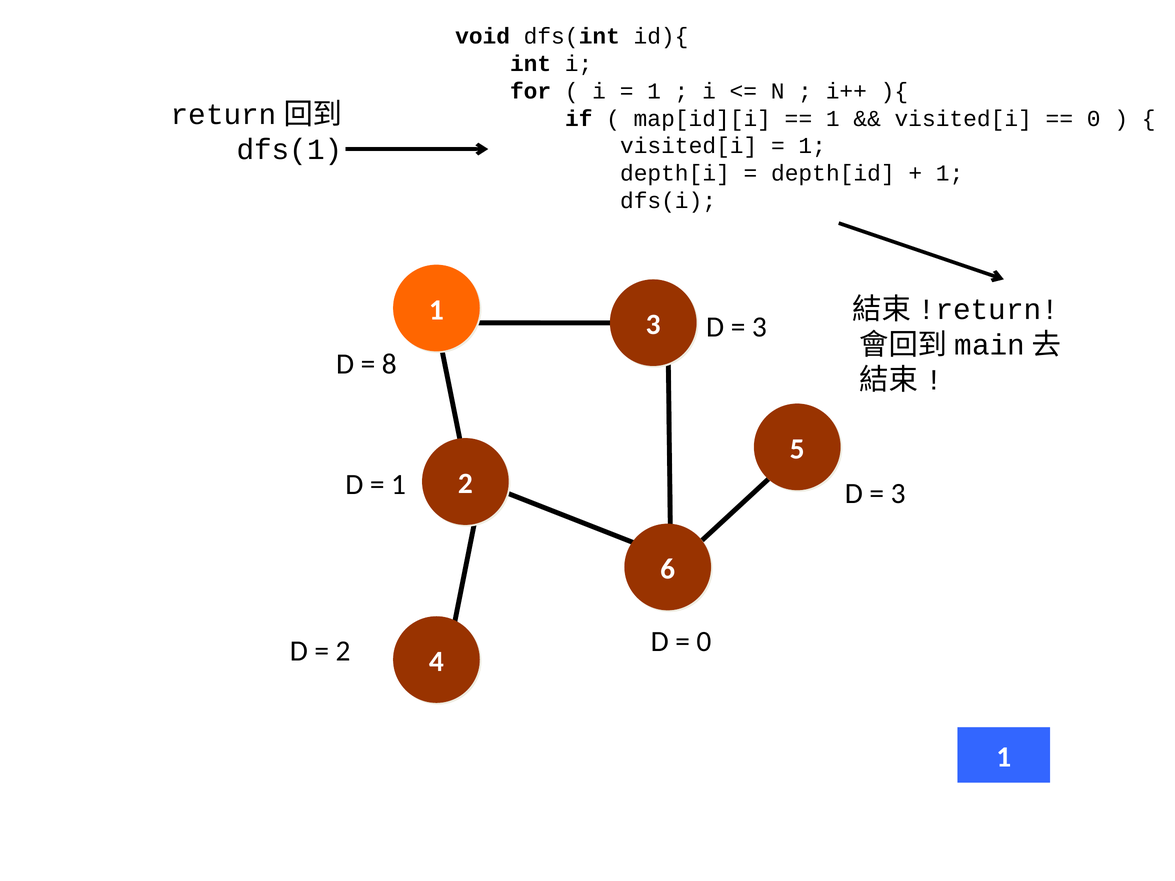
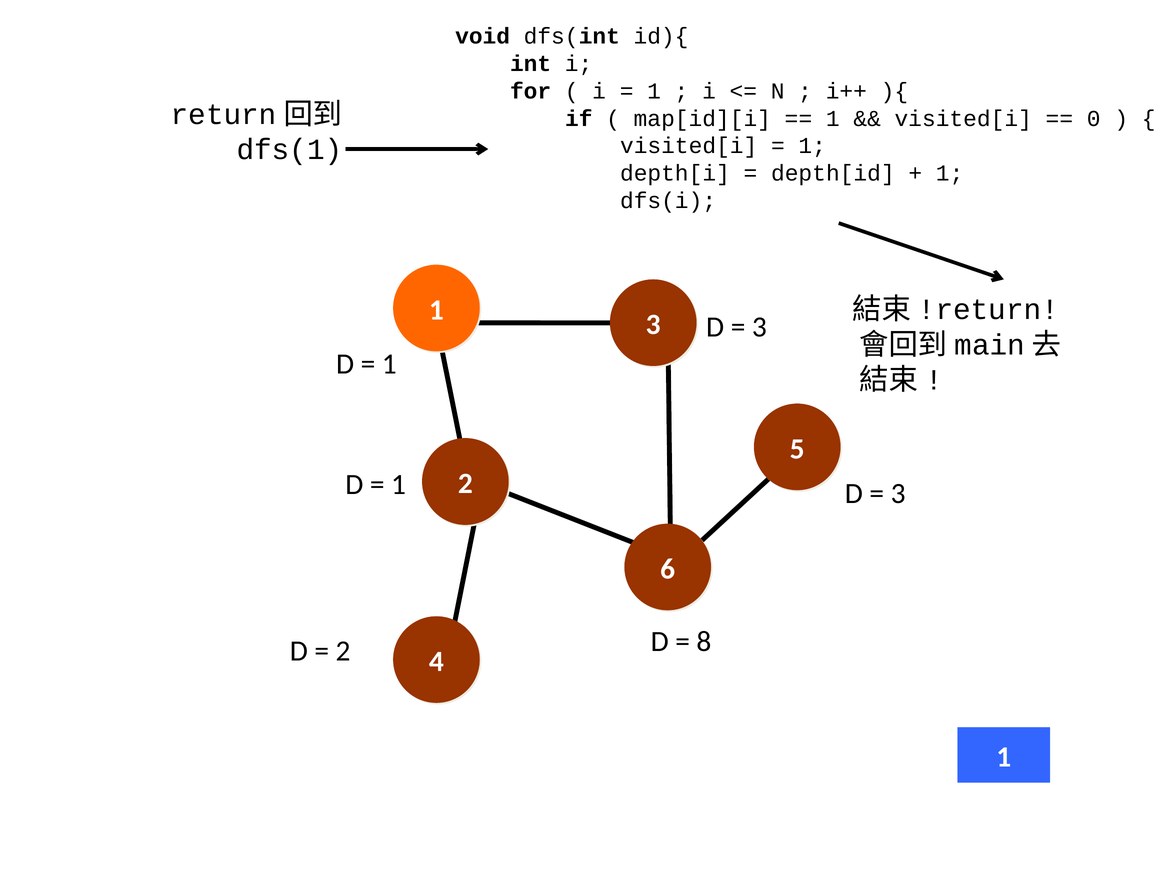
8: 8 -> 1 (389, 364)
0: 0 -> 8 (704, 642)
